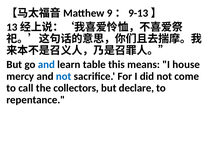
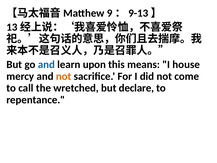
table: table -> upon (94, 64)
not colour: blue -> orange (64, 76)
collectors: collectors -> wretched (76, 88)
